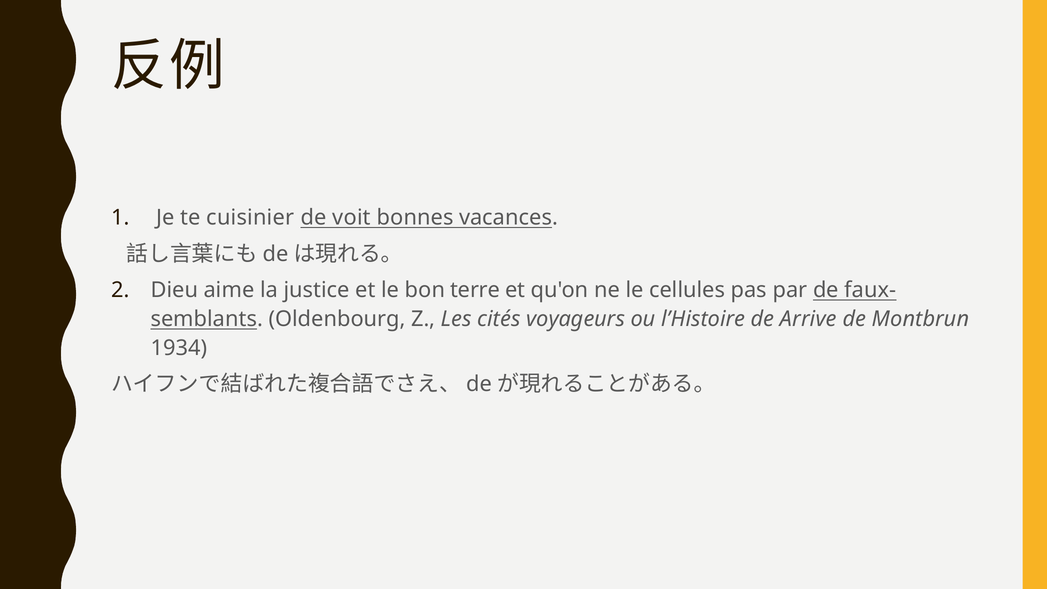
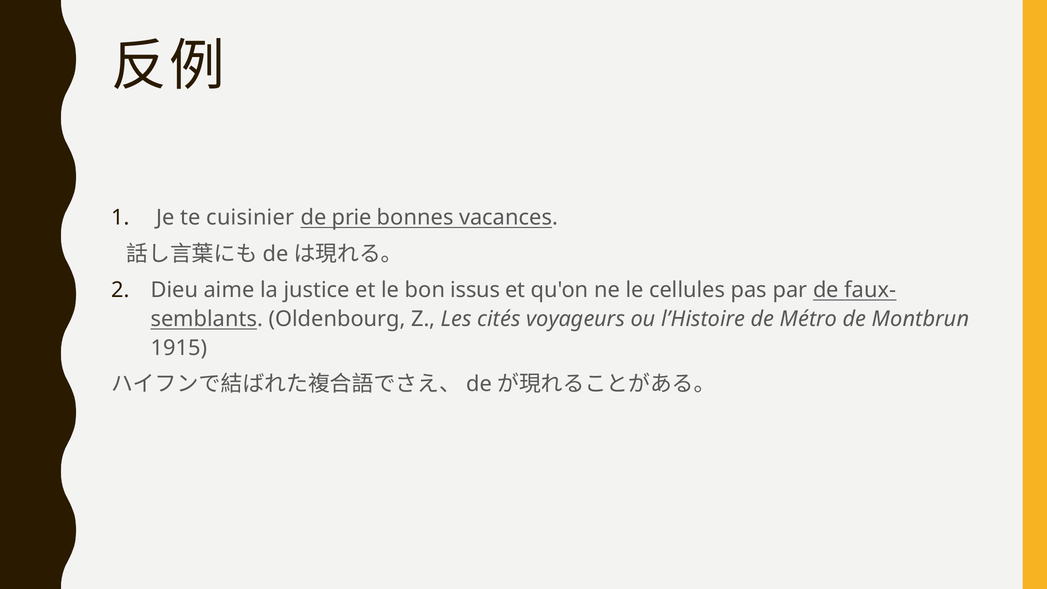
voit: voit -> prie (352, 217)
terre: terre -> issus (475, 290)
Arrive: Arrive -> Métro (809, 319)
1934: 1934 -> 1915 (179, 348)
